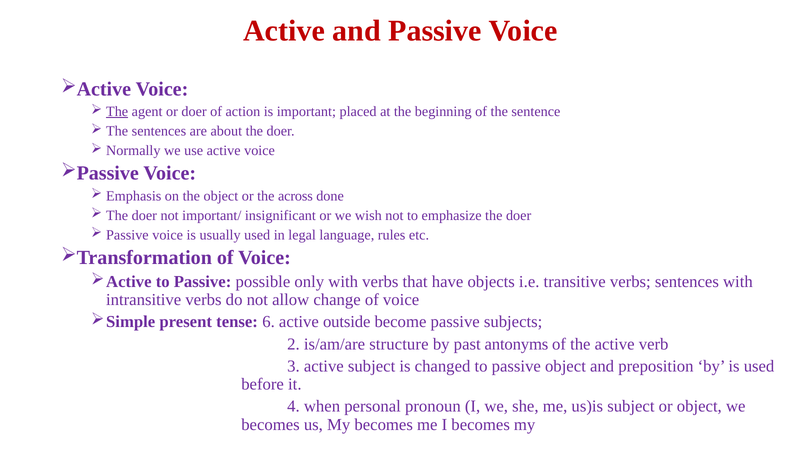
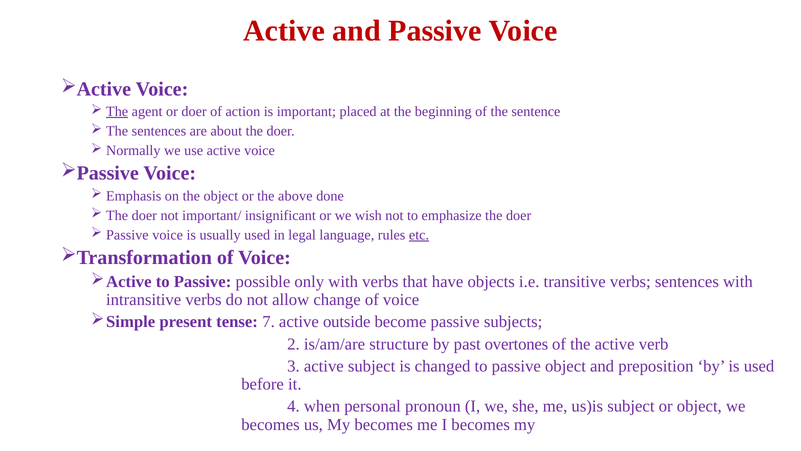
across: across -> above (295, 196)
etc underline: none -> present (419, 235)
6: 6 -> 7 (269, 321)
antonyms: antonyms -> overtones (516, 344)
